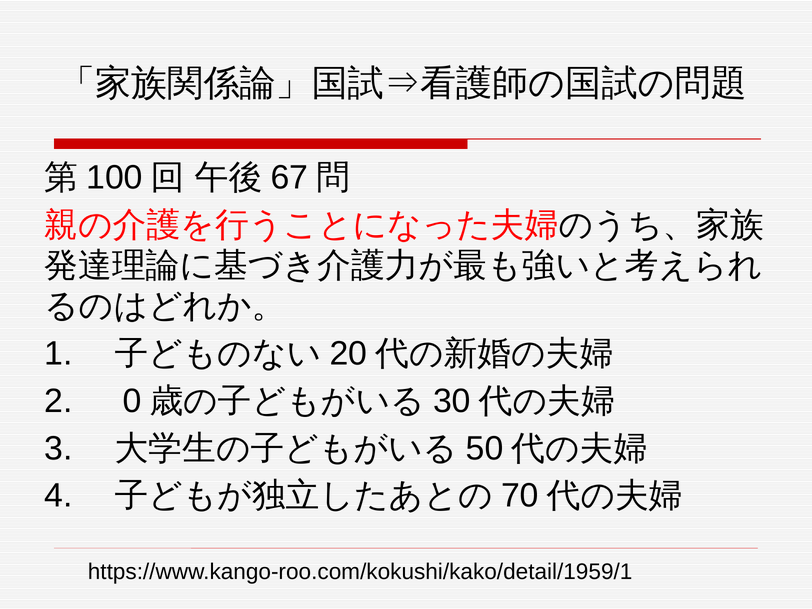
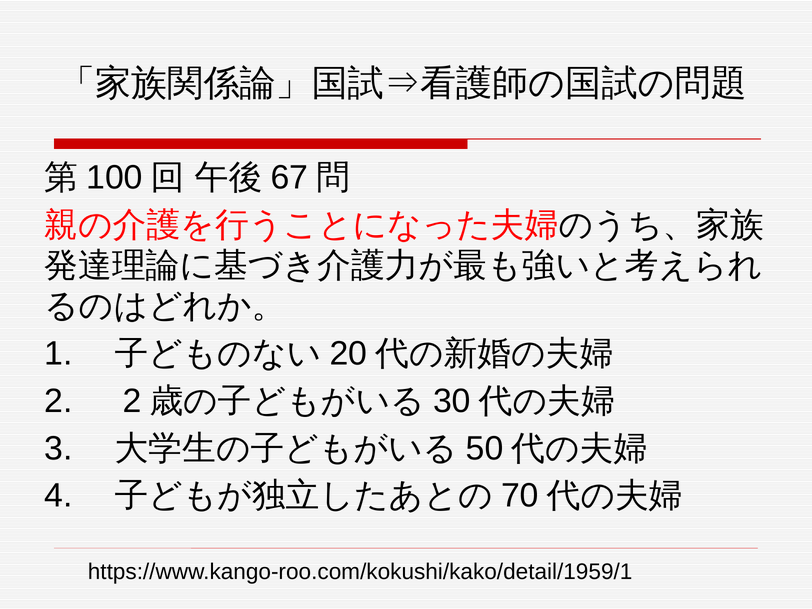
2 0: 0 -> 2 (132, 401)
